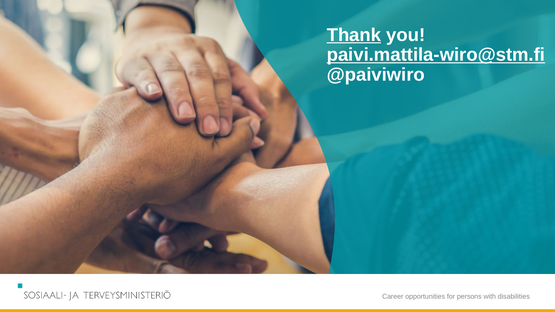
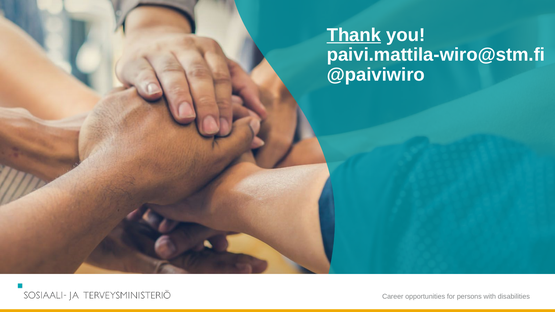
paivi.mattila-wiro@stm.fi underline: present -> none (436, 55)
